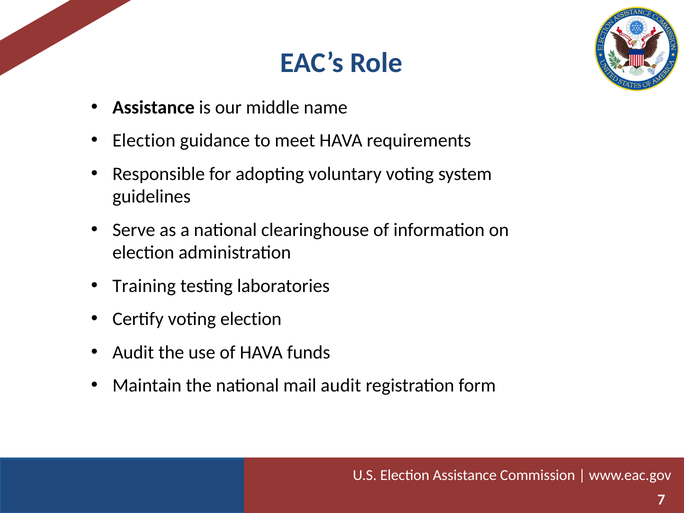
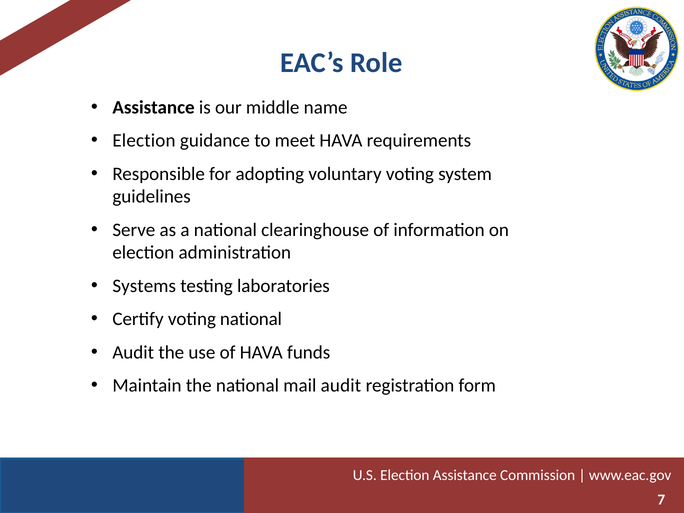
Training: Training -> Systems (144, 286)
voting election: election -> national (251, 319)
